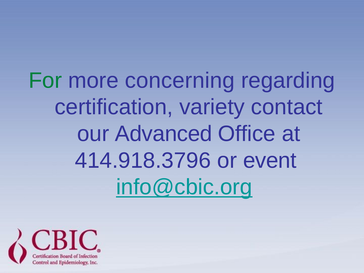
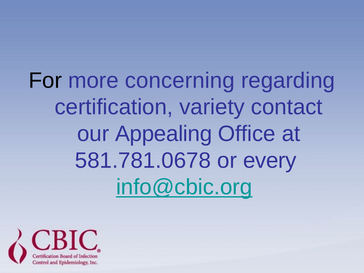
For colour: green -> black (45, 80)
Advanced: Advanced -> Appealing (164, 134)
414.918.3796: 414.918.3796 -> 581.781.0678 (143, 160)
event: event -> every (270, 160)
